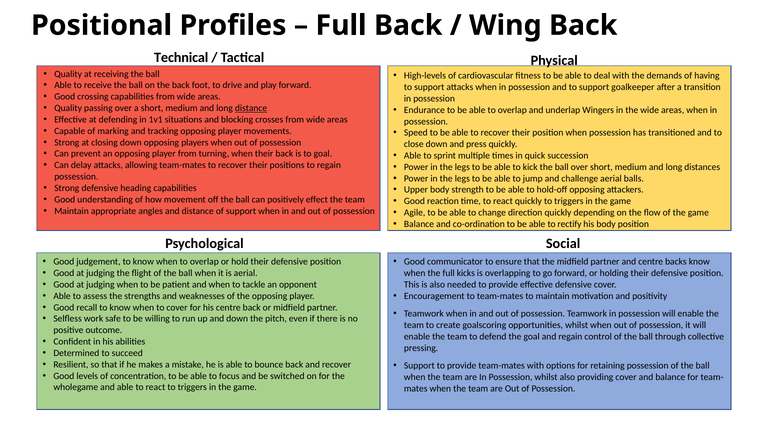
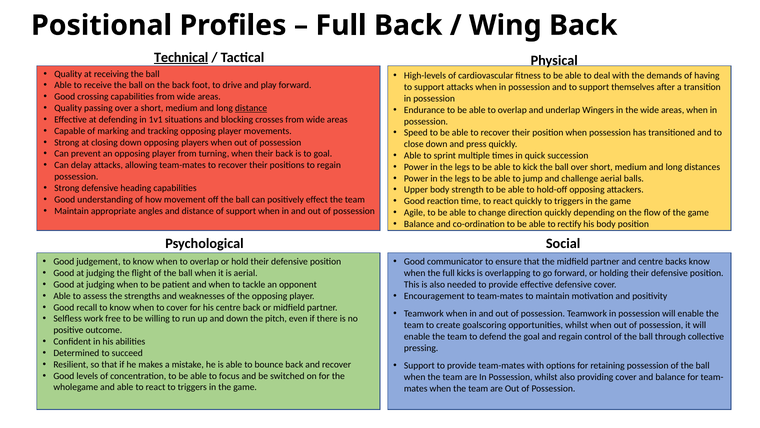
Technical underline: none -> present (181, 57)
goalkeeper: goalkeeper -> themselves (633, 87)
safe: safe -> free (113, 318)
